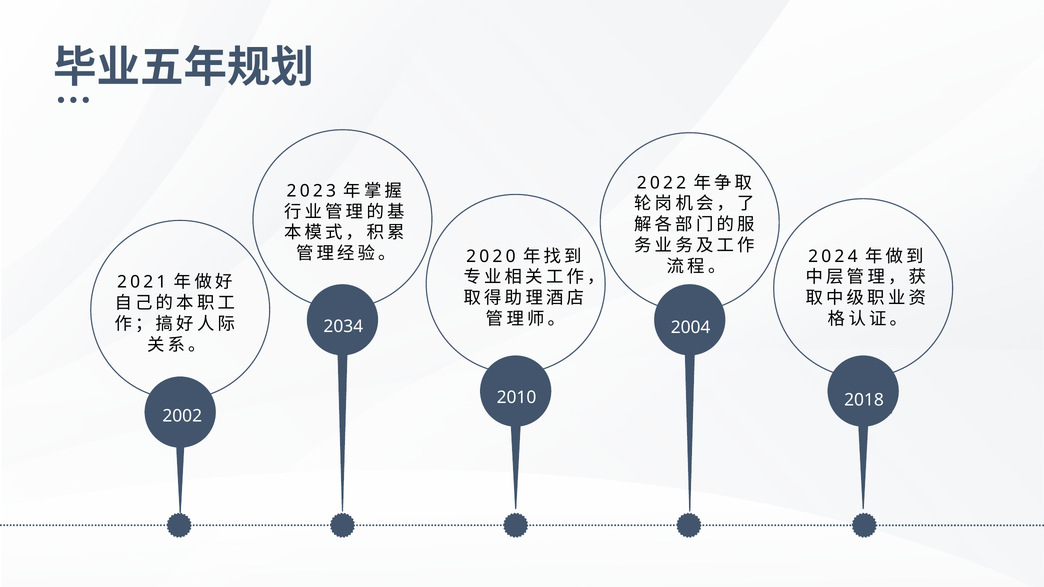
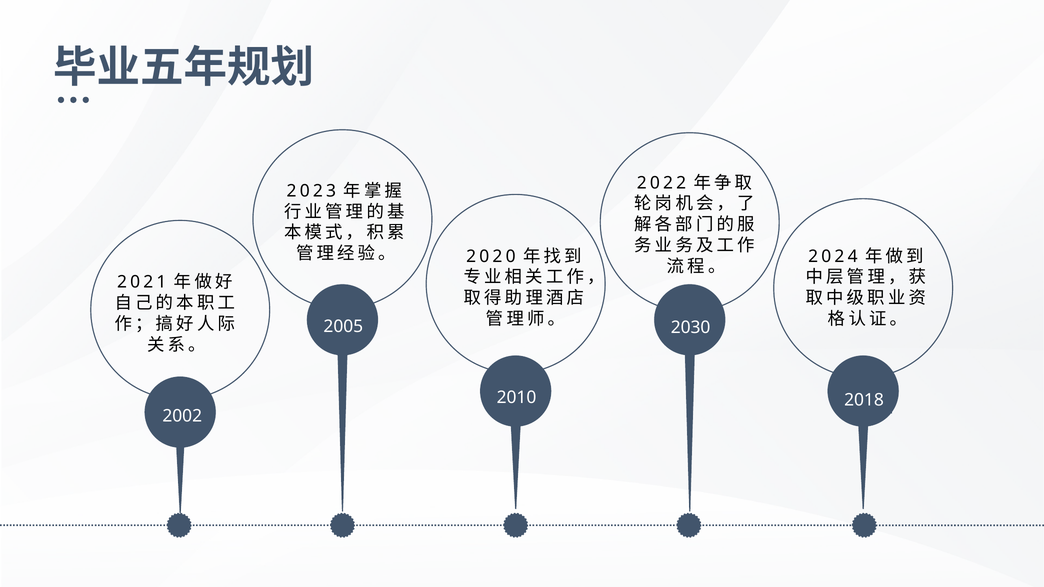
2034: 2034 -> 2005 (343, 327)
2004: 2004 -> 2030 (691, 328)
